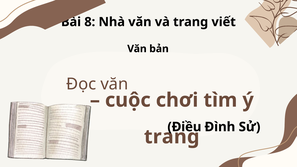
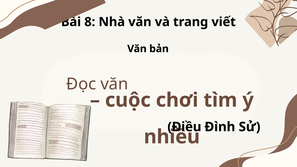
trang: trang -> nhiều (172, 137)
